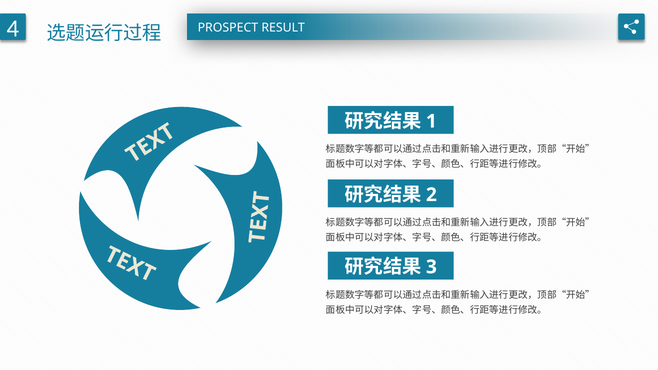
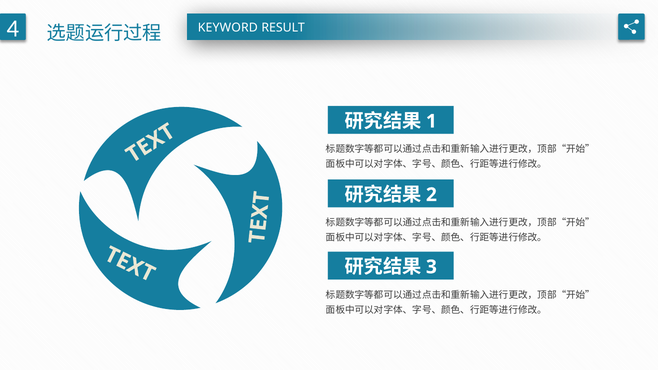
PROSPECT: PROSPECT -> KEYWORD (228, 27)
